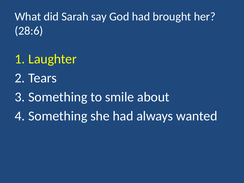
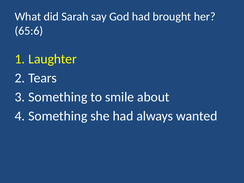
28:6: 28:6 -> 65:6 (29, 31)
